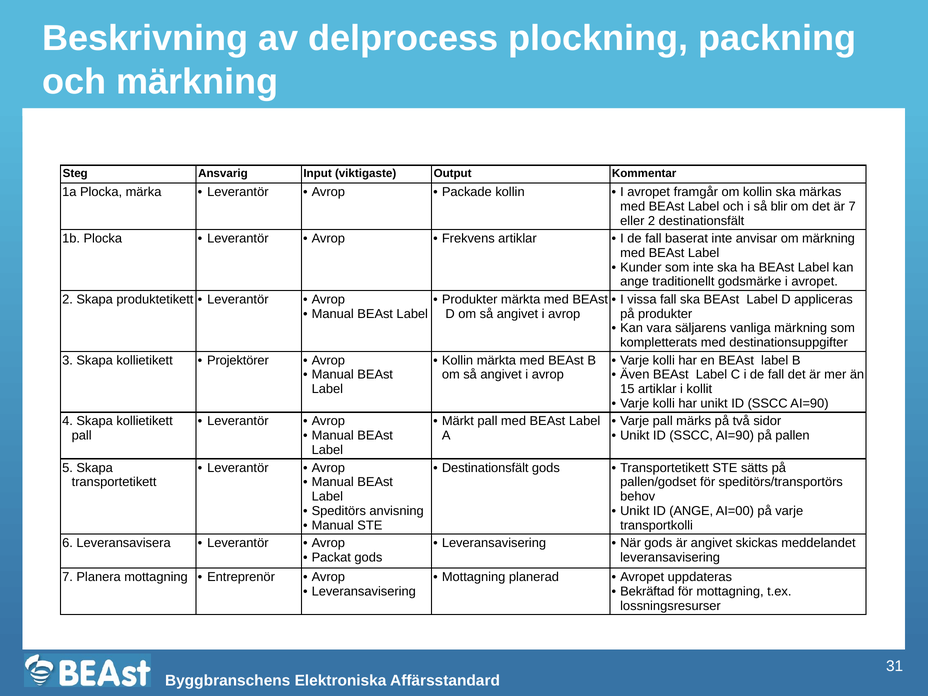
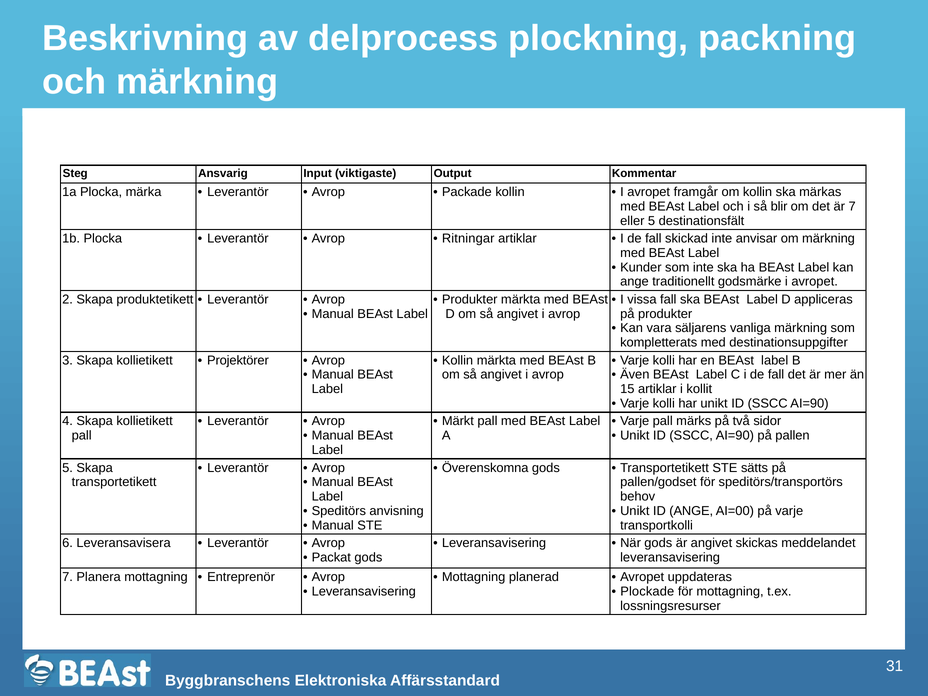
eller 2: 2 -> 5 (651, 221)
Frekvens: Frekvens -> Ritningar (468, 239)
baserat: baserat -> skickad (687, 239)
Destinationsfält: Destinationsfält -> Överenskomna (485, 468)
Bekräftad: Bekräftad -> Plockade (647, 592)
